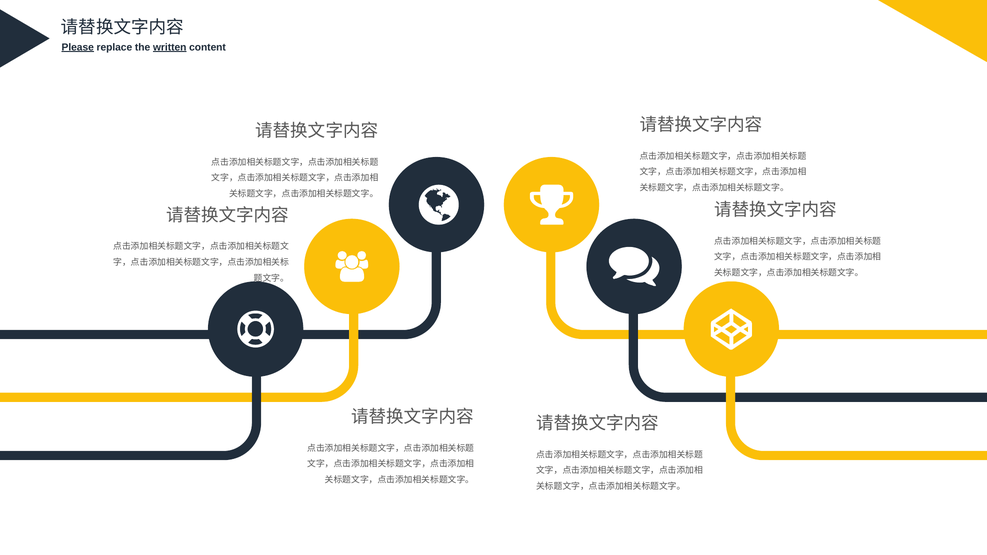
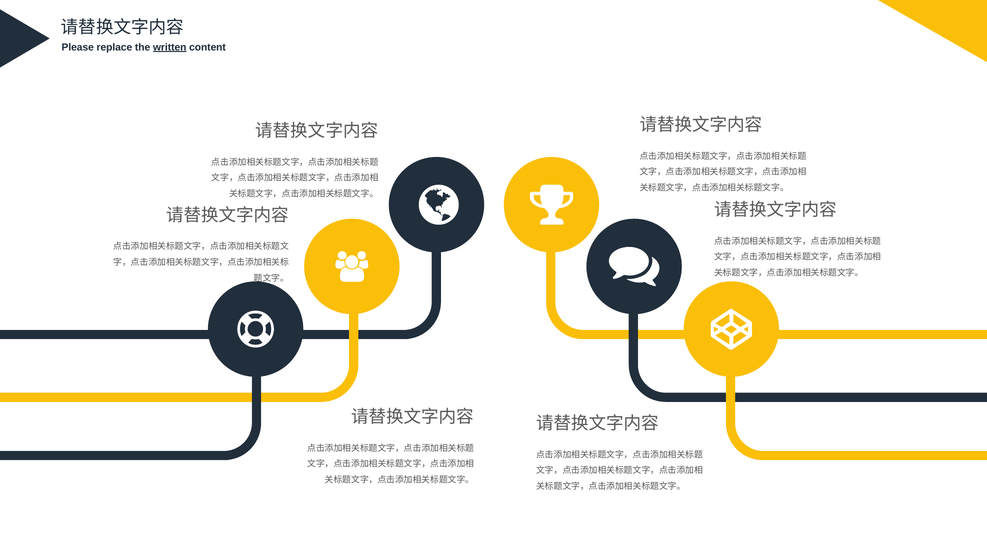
Please underline: present -> none (78, 47)
